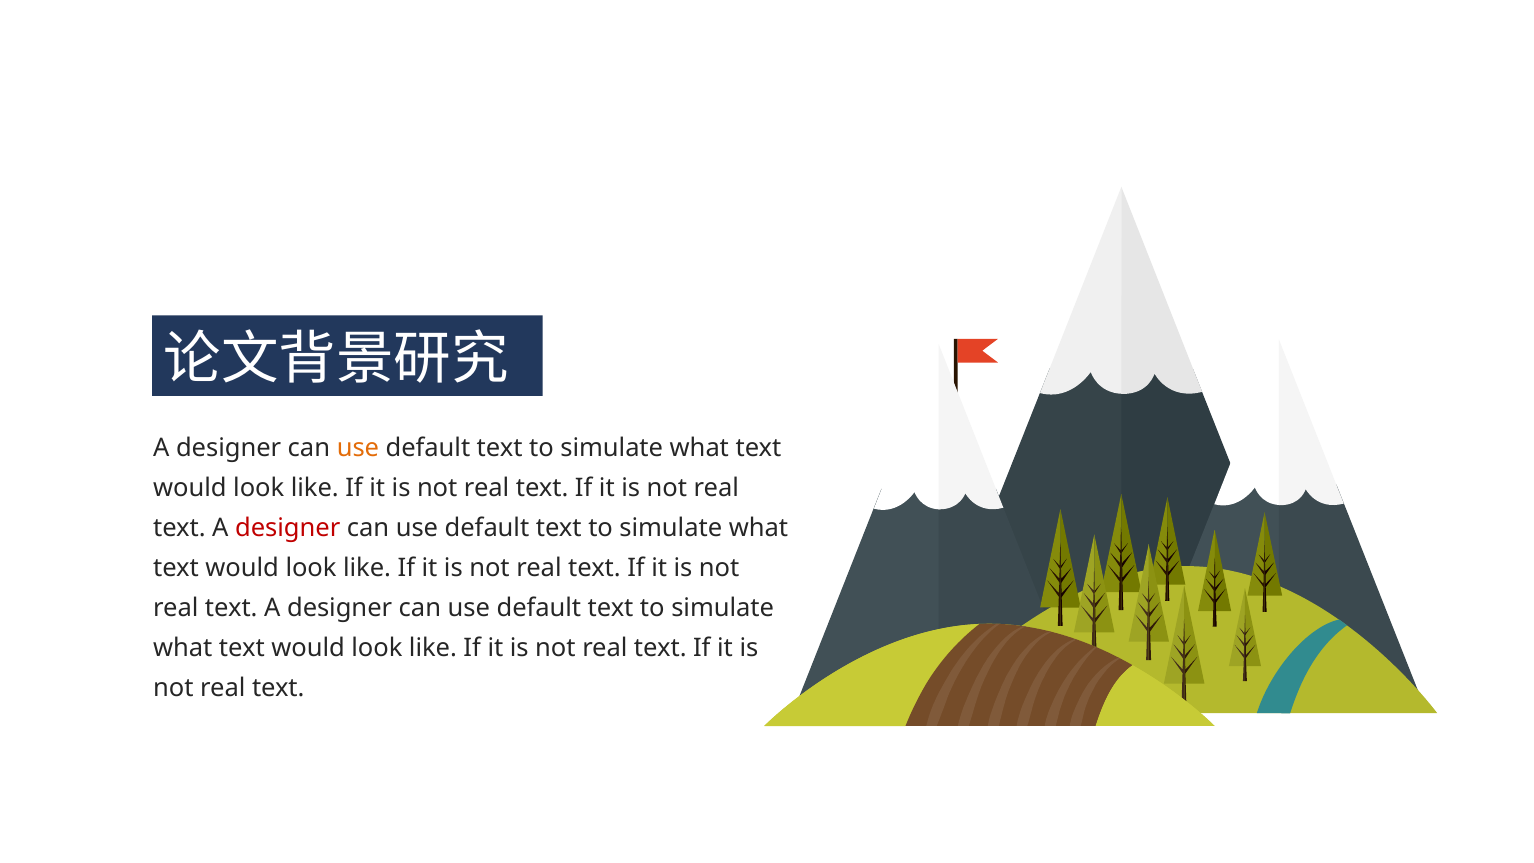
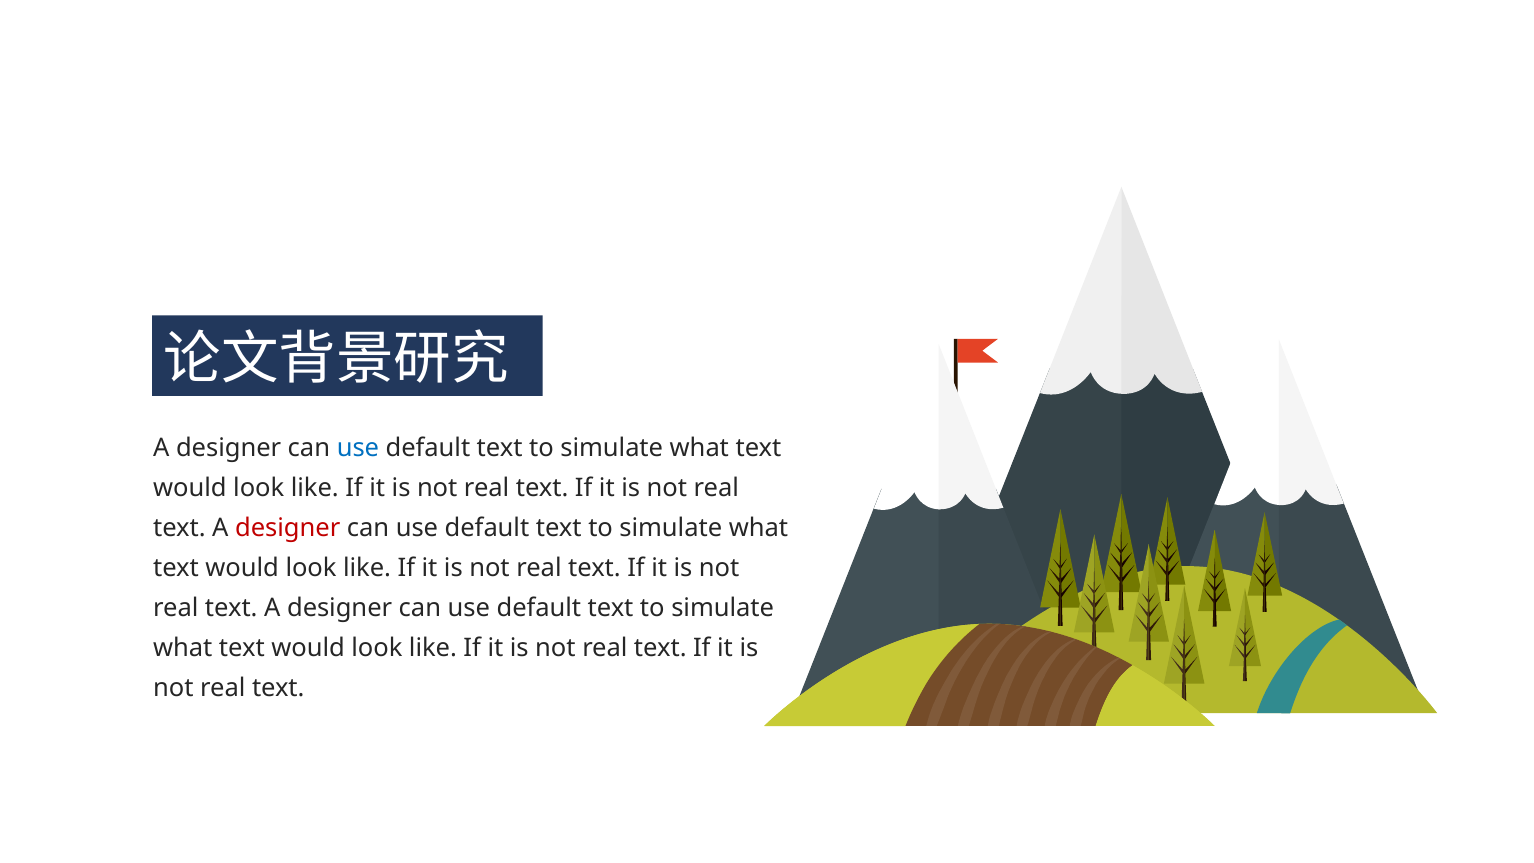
use colour: orange -> blue (358, 448)
